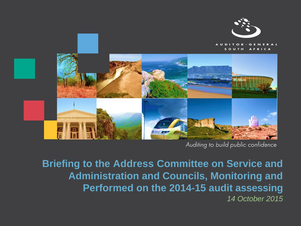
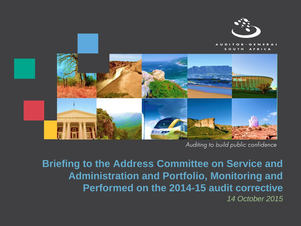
Councils: Councils -> Portfolio (185, 176)
assessing: assessing -> corrective (259, 188)
